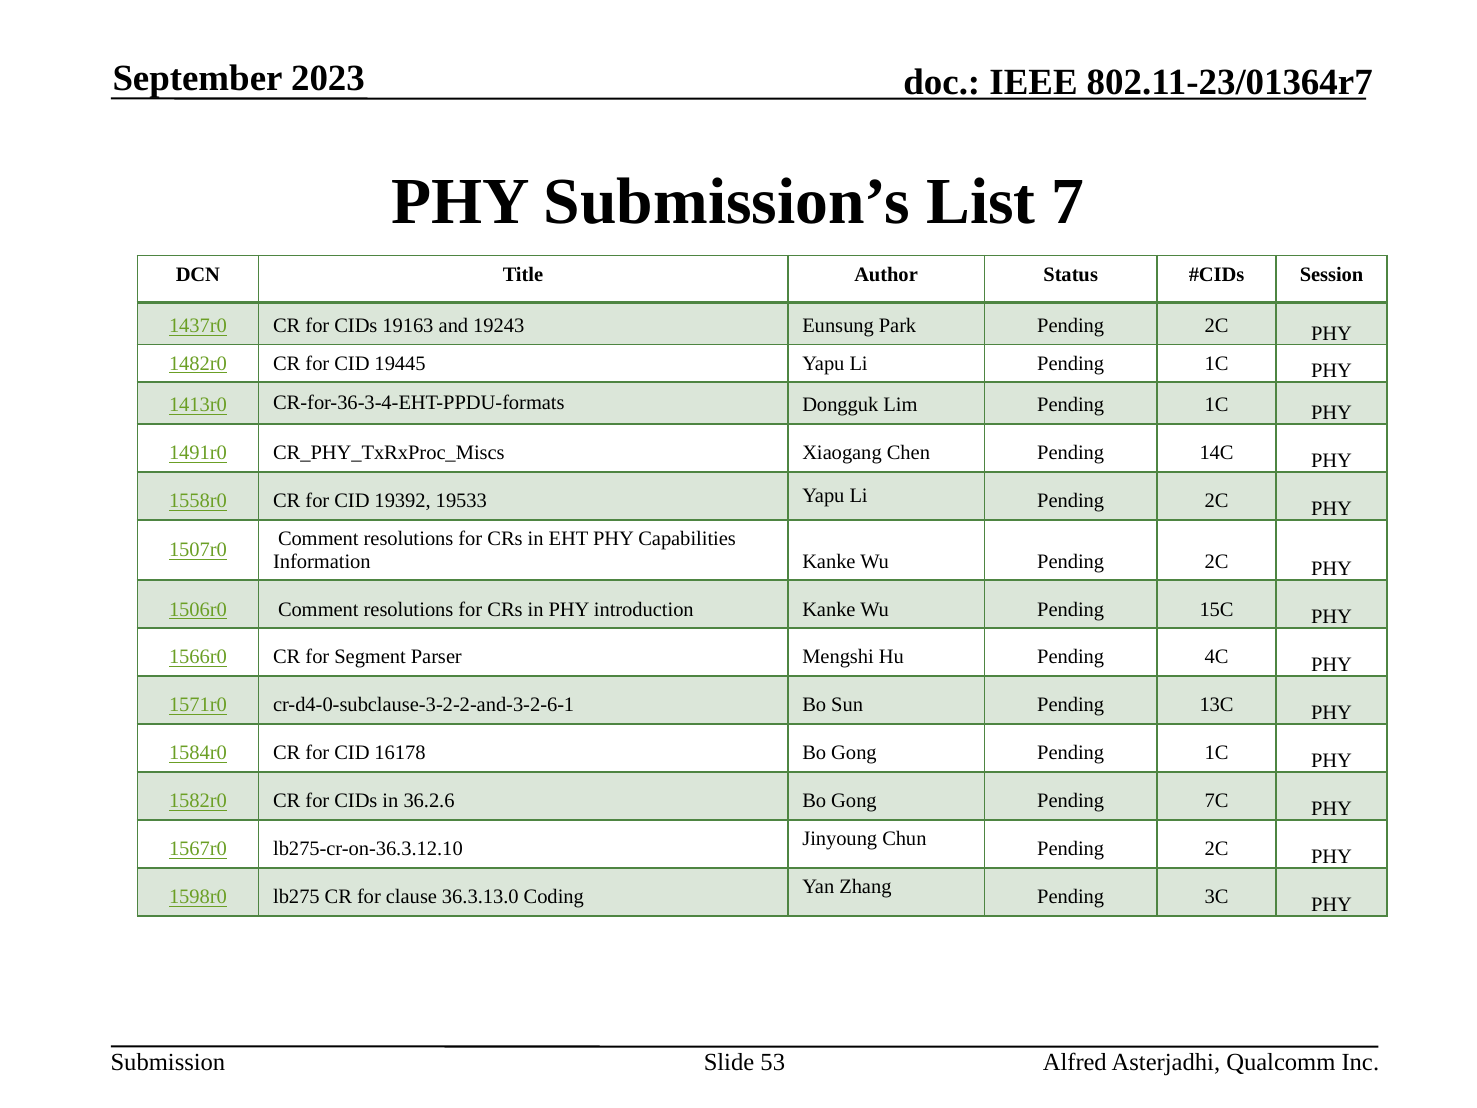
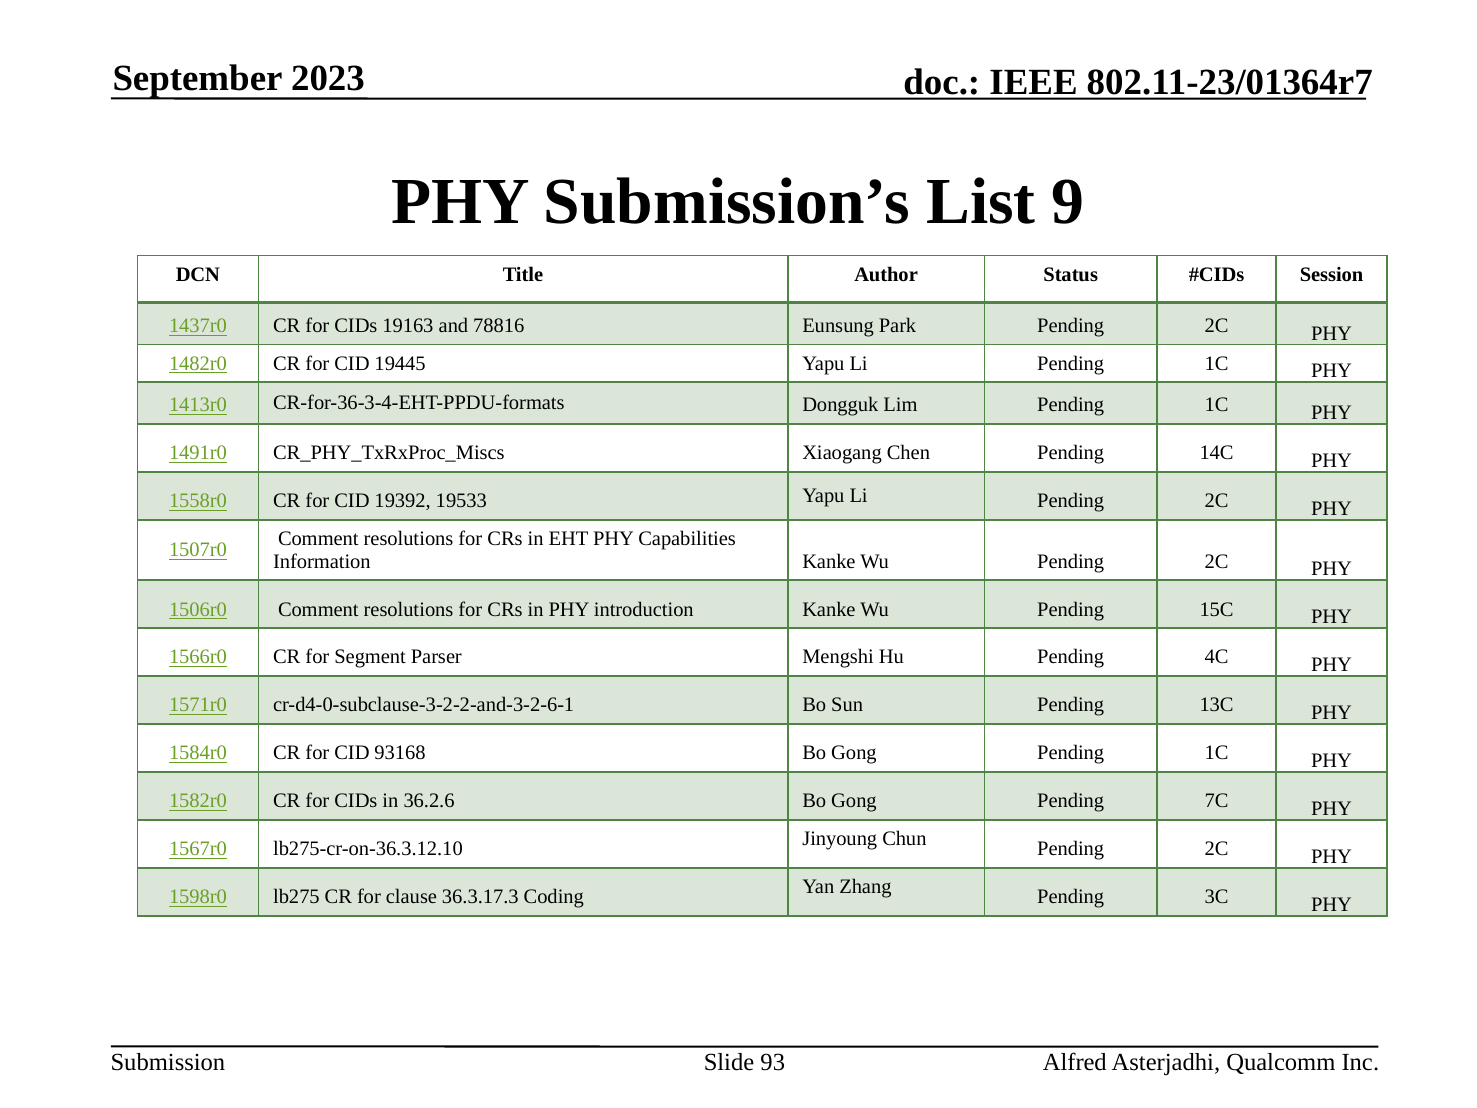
7: 7 -> 9 (1068, 201)
19243: 19243 -> 78816 (499, 326)
16178: 16178 -> 93168 (400, 753)
36.3.13.0: 36.3.13.0 -> 36.3.17.3 (480, 897)
53: 53 -> 93 (773, 1062)
